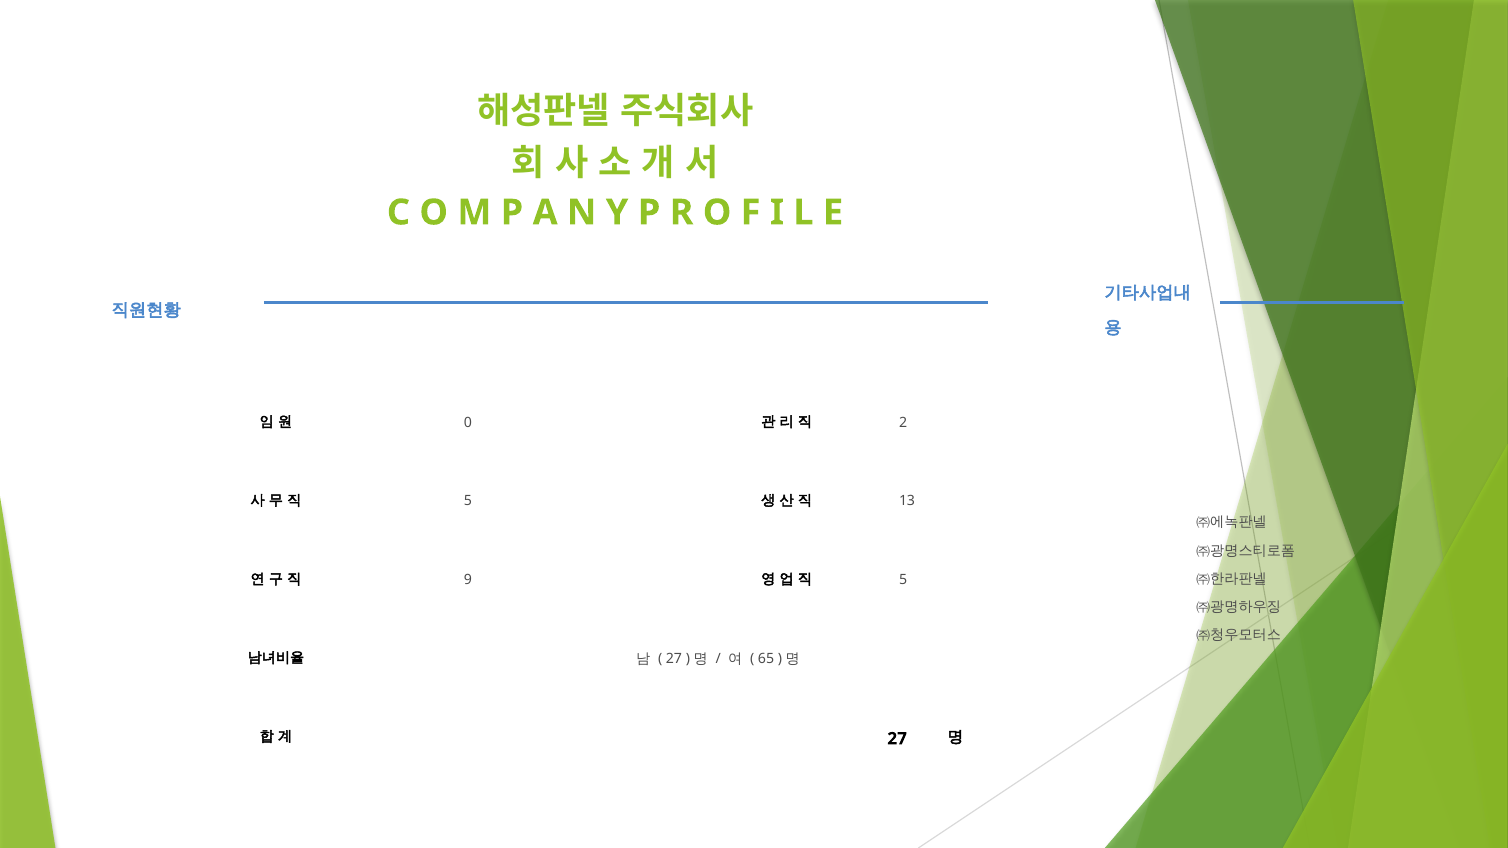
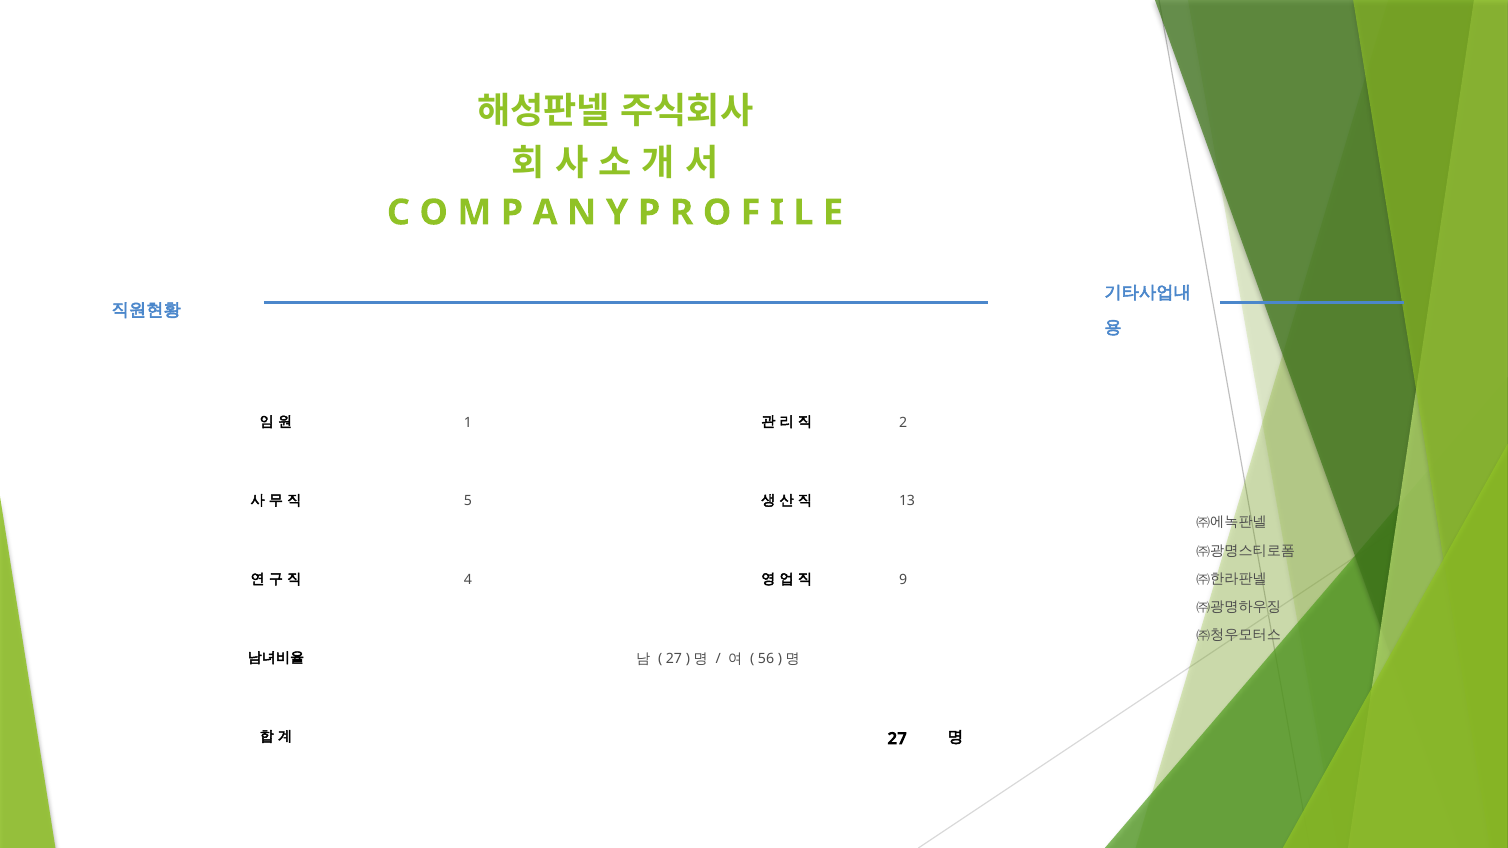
0: 0 -> 1 (468, 423)
9: 9 -> 4 (468, 580)
5: 5 -> 9 (903, 580)
65: 65 -> 56 (766, 659)
